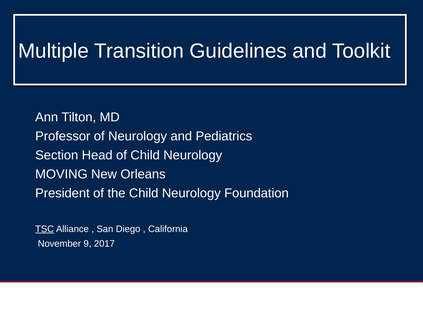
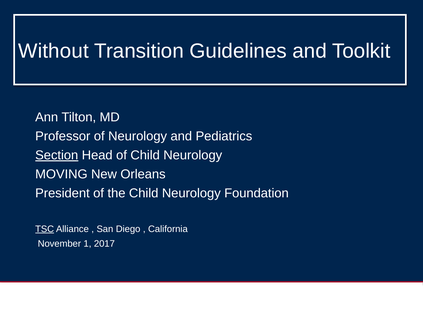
Multiple: Multiple -> Without (53, 51)
Section underline: none -> present (57, 155)
November 9: 9 -> 1 (87, 244)
